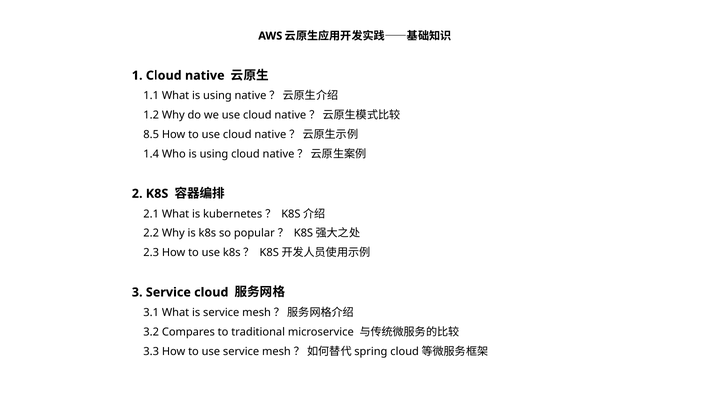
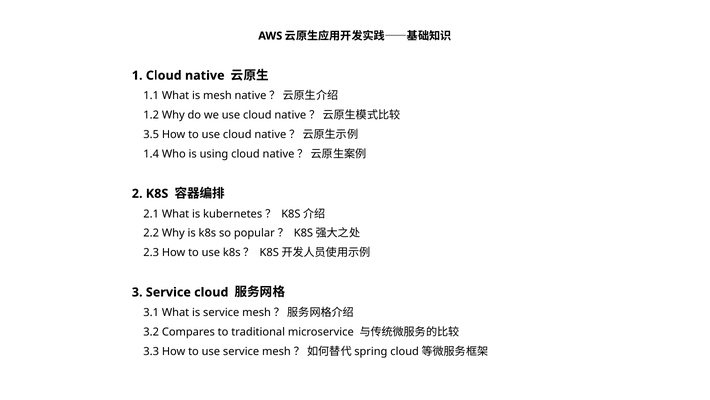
What is using: using -> mesh (217, 96)
8.5: 8.5 -> 3.5 (151, 134)
